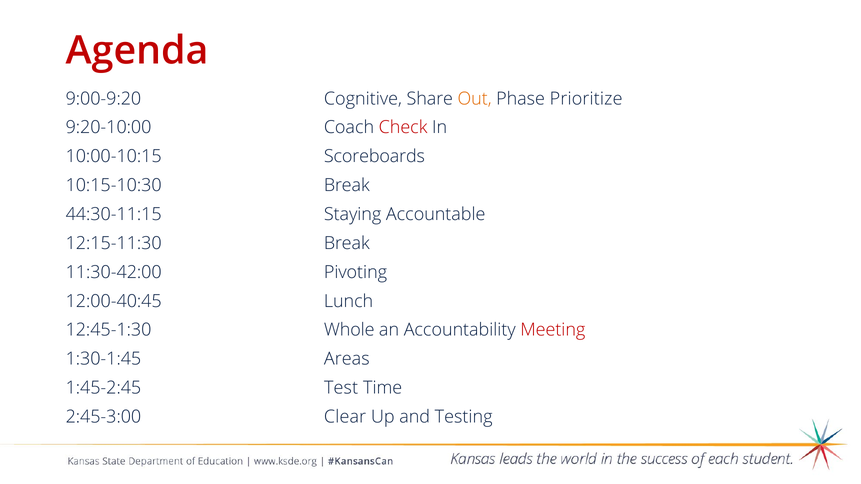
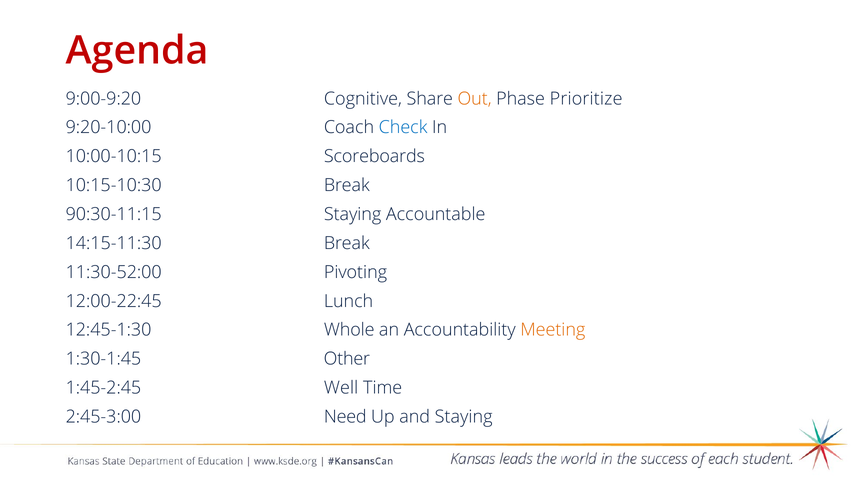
Check colour: red -> blue (403, 128)
44:30-11:15: 44:30-11:15 -> 90:30-11:15 (114, 214)
12:15-11:30: 12:15-11:30 -> 14:15-11:30 (114, 243)
11:30-42:00: 11:30-42:00 -> 11:30-52:00 (114, 272)
12:00-40:45: 12:00-40:45 -> 12:00-22:45 (114, 301)
Meeting colour: red -> orange (553, 330)
Areas: Areas -> Other (347, 359)
Test: Test -> Well (341, 388)
Clear: Clear -> Need (345, 417)
and Testing: Testing -> Staying (464, 417)
